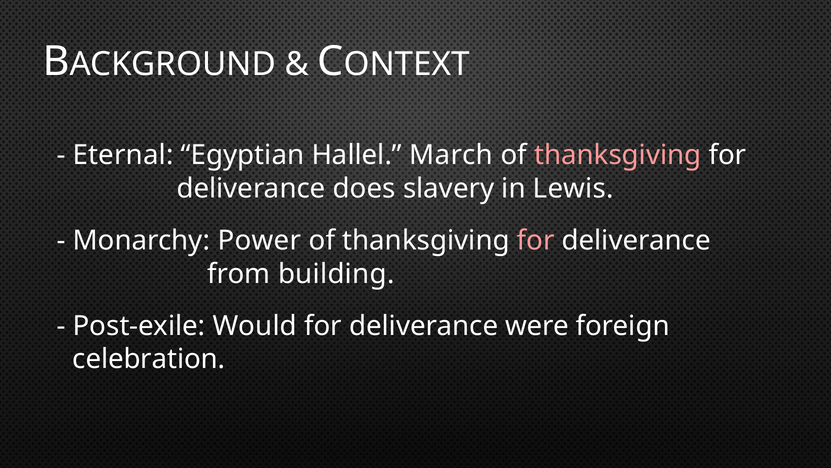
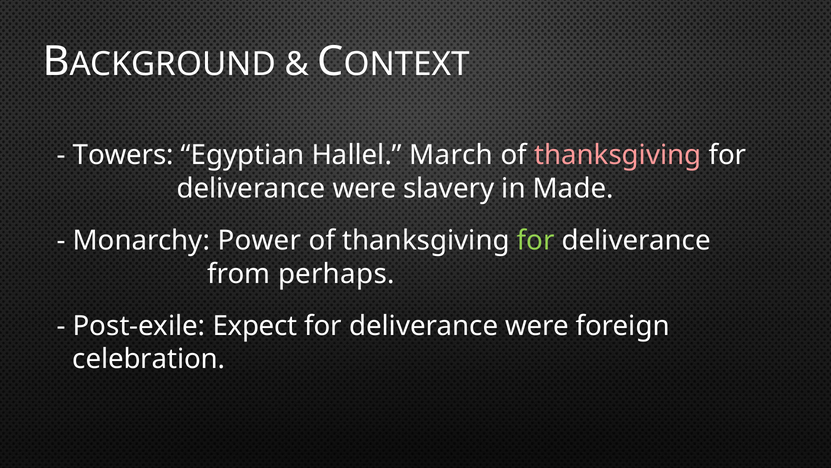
Eternal: Eternal -> Towers (123, 155)
does: does -> were (364, 188)
Lewis: Lewis -> Made (573, 188)
for colour: pink -> light green (536, 240)
building: building -> perhaps (336, 274)
Would: Would -> Expect (255, 326)
